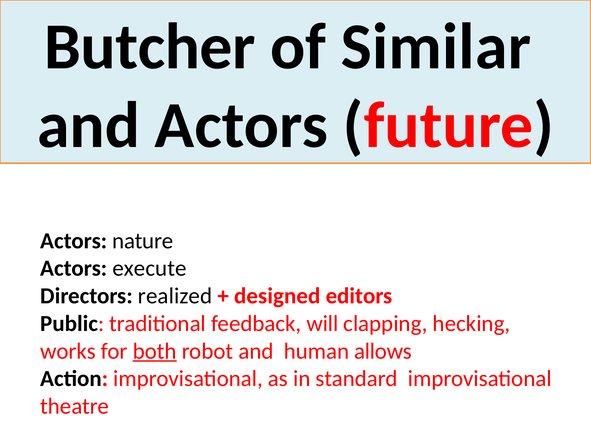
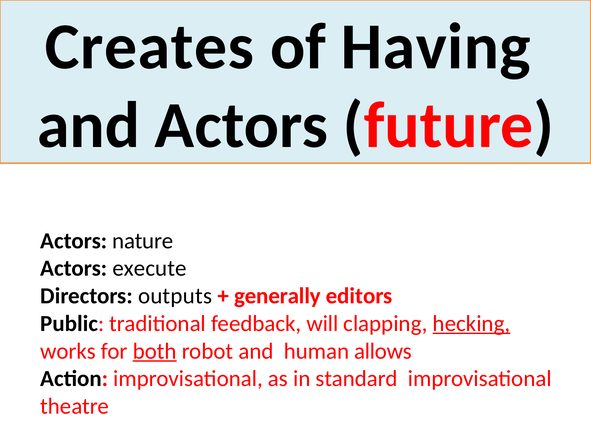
Butcher: Butcher -> Creates (149, 47)
Similar: Similar -> Having (436, 47)
realized: realized -> outputs (175, 296)
designed: designed -> generally (277, 296)
hecking underline: none -> present (471, 324)
